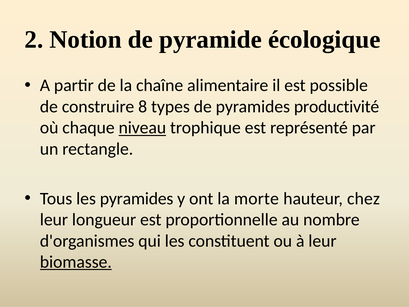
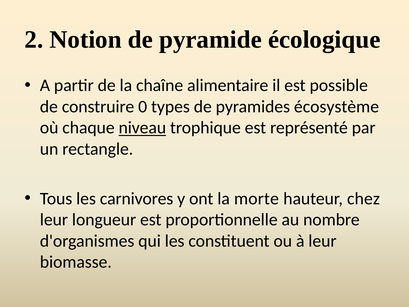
8: 8 -> 0 (143, 107)
productivité: productivité -> écosystème (336, 107)
les pyramides: pyramides -> carnivores (137, 198)
biomasse underline: present -> none (76, 262)
